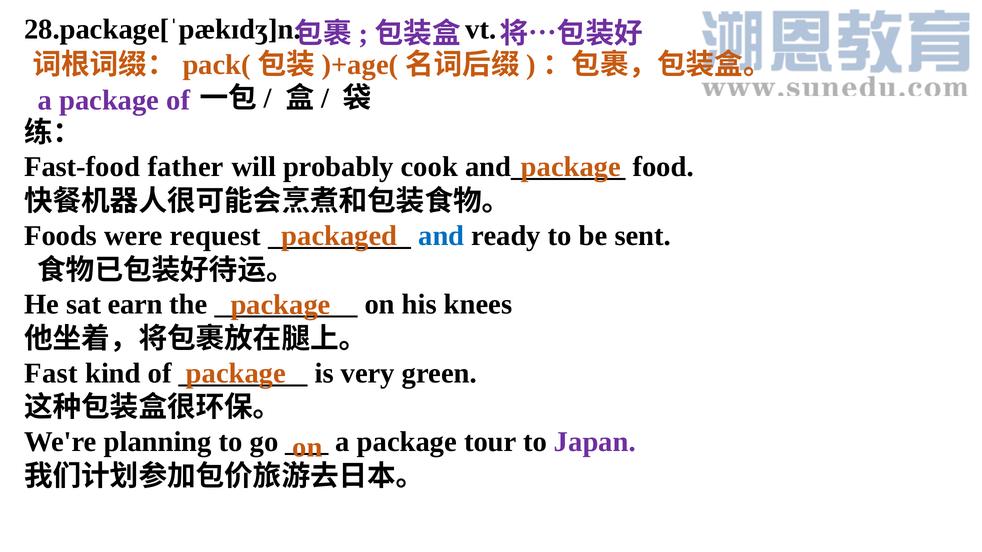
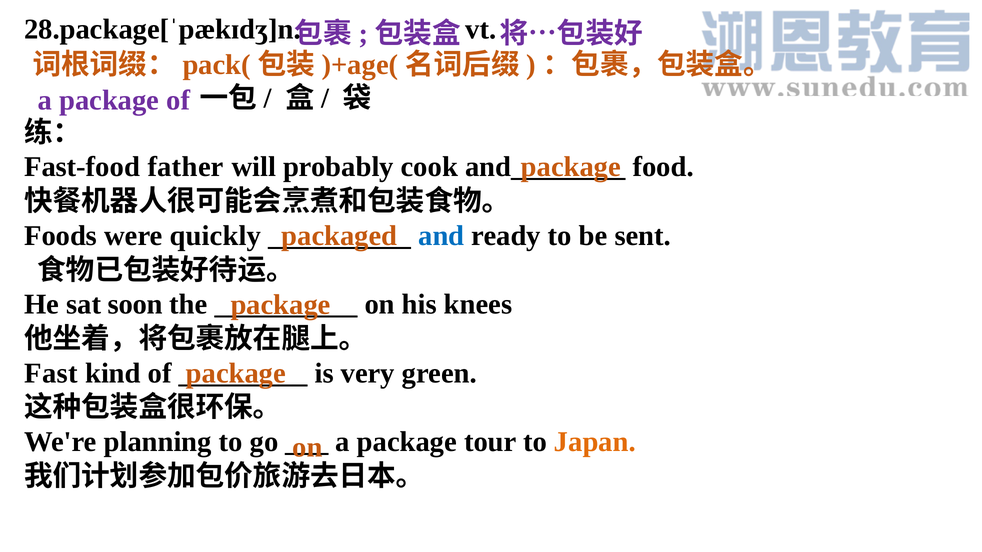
request: request -> quickly (215, 236)
earn: earn -> soon (135, 305)
Japan colour: purple -> orange (595, 442)
